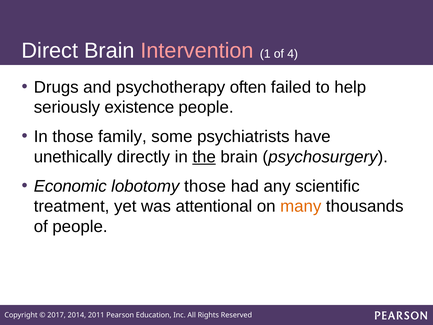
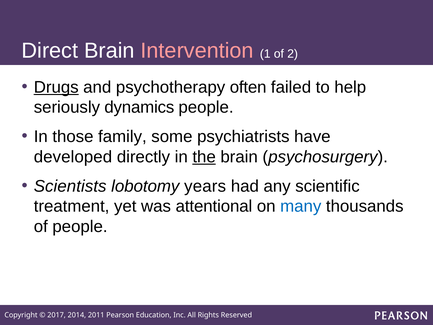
4: 4 -> 2 (293, 54)
Drugs underline: none -> present (56, 87)
existence: existence -> dynamics (139, 107)
unethically: unethically -> developed (73, 157)
Economic: Economic -> Scientists (70, 186)
lobotomy those: those -> years (205, 186)
many colour: orange -> blue (301, 206)
